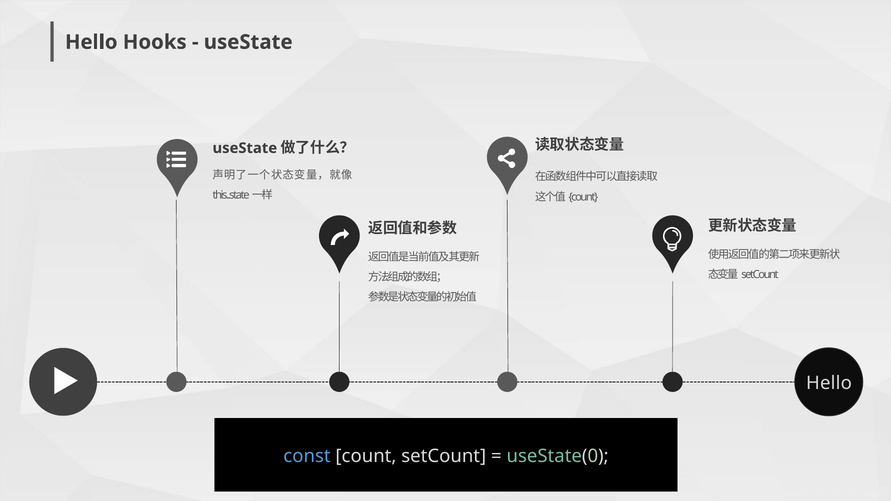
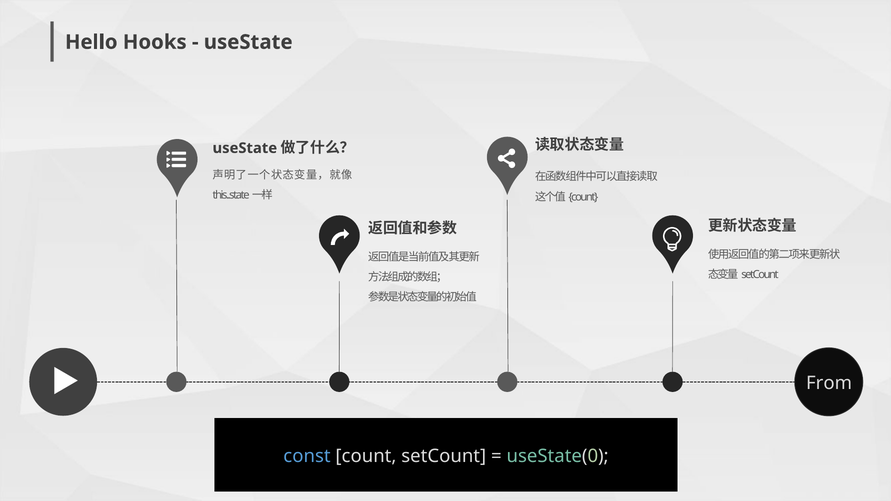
Hello: Hello -> From (829, 383)
